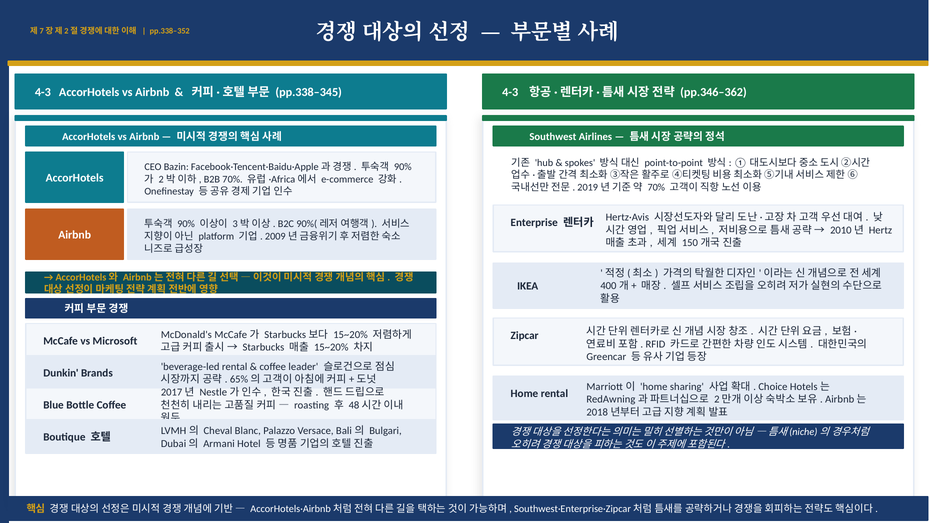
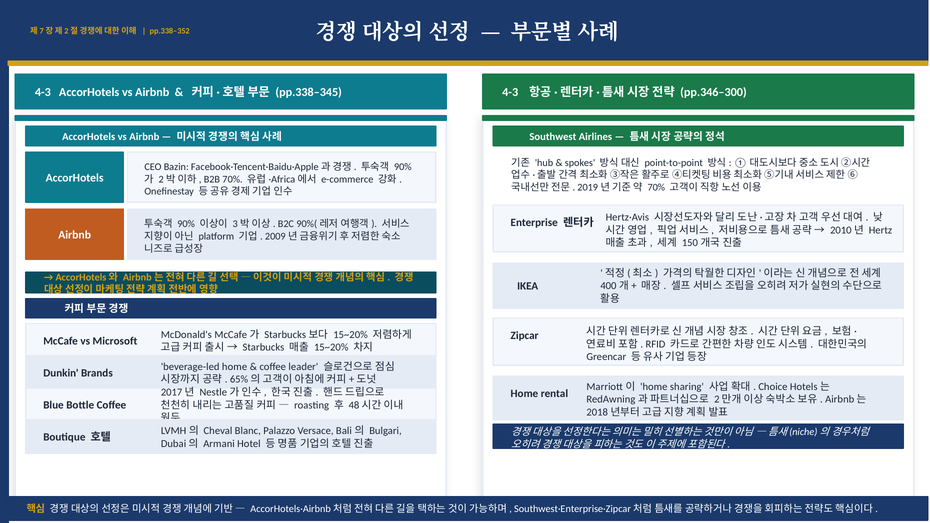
pp.346–362: pp.346–362 -> pp.346–300 (713, 92)
beverage-led rental: rental -> home (235, 367)
